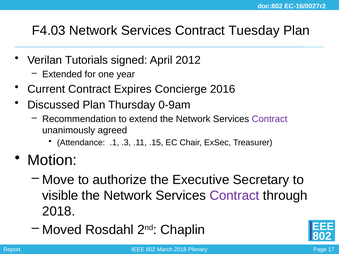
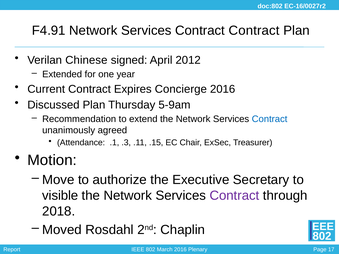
F4.03: F4.03 -> F4.91 (49, 31)
Contract Tuesday: Tuesday -> Contract (254, 31)
Tutorials: Tutorials -> Chinese (86, 60)
0-9am: 0-9am -> 5-9am (174, 105)
Contract colour: purple -> blue (270, 119)
